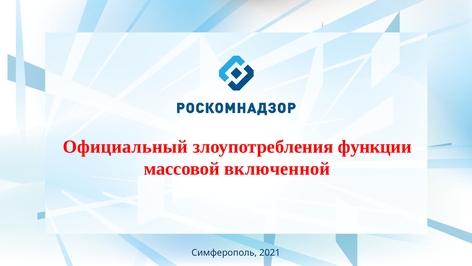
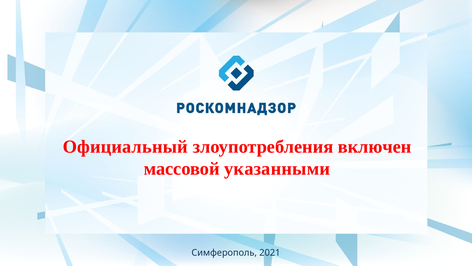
функции: функции -> включен (375, 147)
включенной: включенной -> указанными (277, 169)
